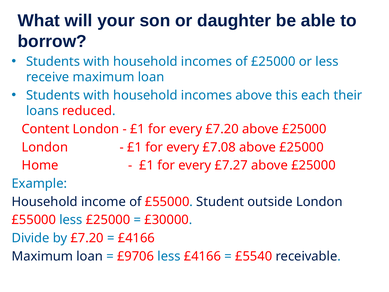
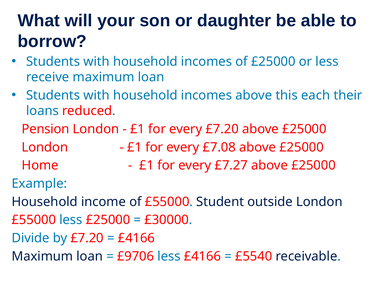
Content: Content -> Pension (46, 129)
